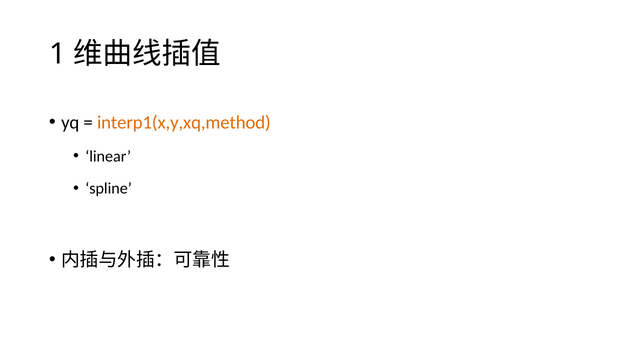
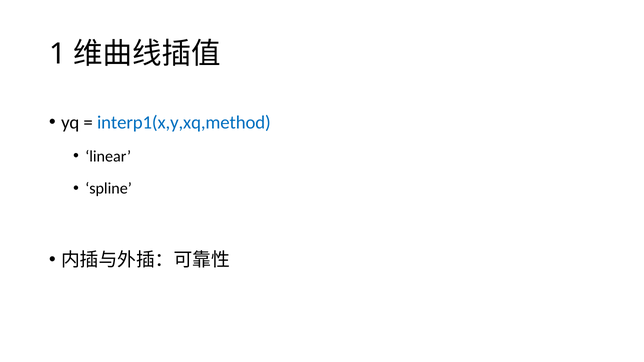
interp1(x,y,xq,method colour: orange -> blue (184, 123)
